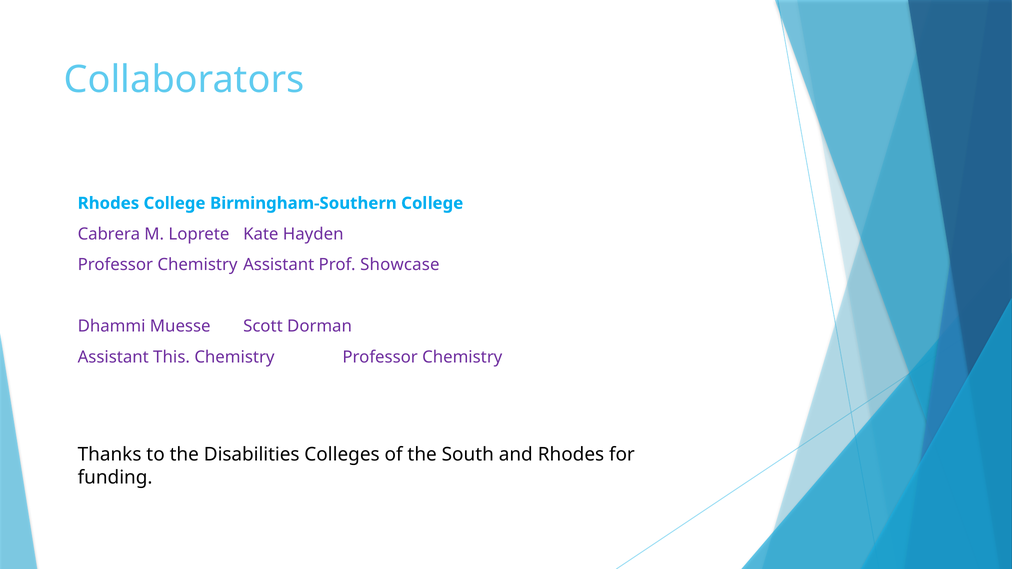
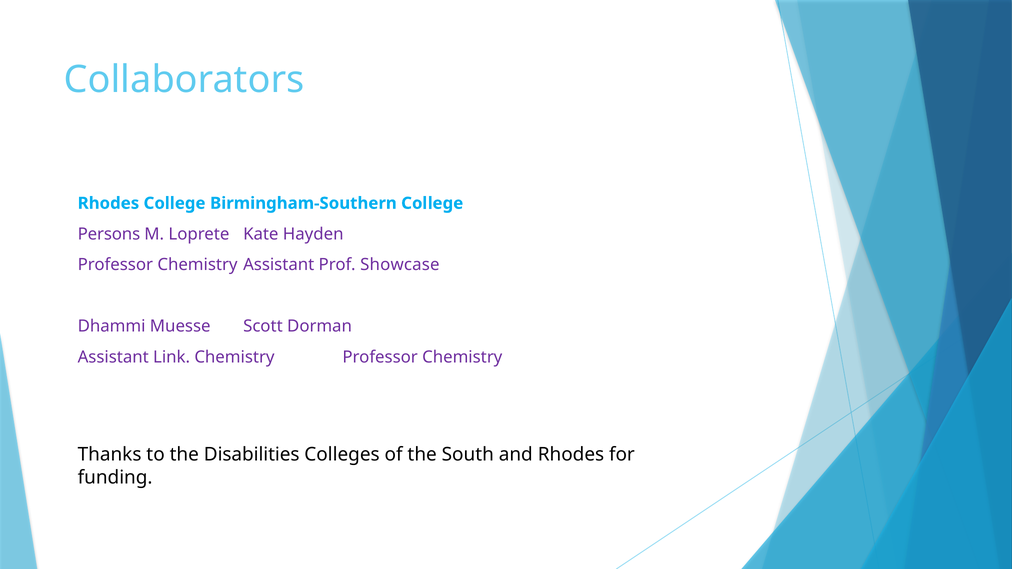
Cabrera: Cabrera -> Persons (109, 234)
This: This -> Link (172, 357)
